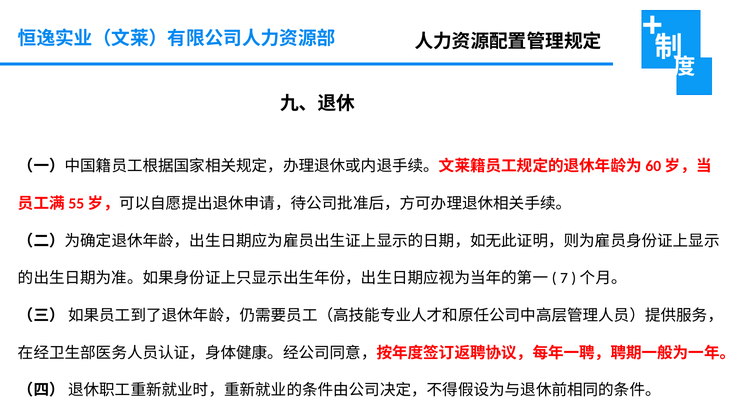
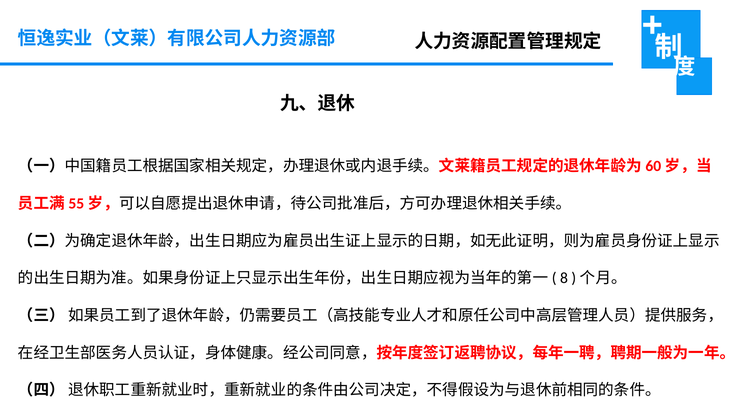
7: 7 -> 8 (564, 278)
